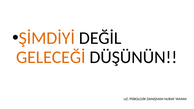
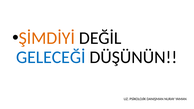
GELECEĞİ colour: orange -> blue (51, 57)
